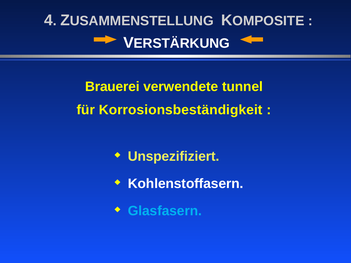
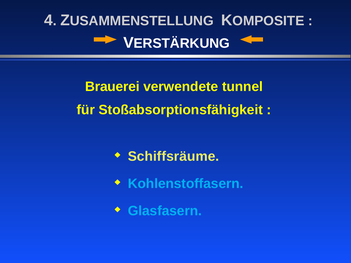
Korrosionsbeständigkeit: Korrosionsbeständigkeit -> Stoßabsorptionsfähigkeit (181, 110)
Unspezifiziert: Unspezifiziert -> Schiffsräume (174, 157)
Kohlenstoffasern colour: white -> light blue (186, 184)
